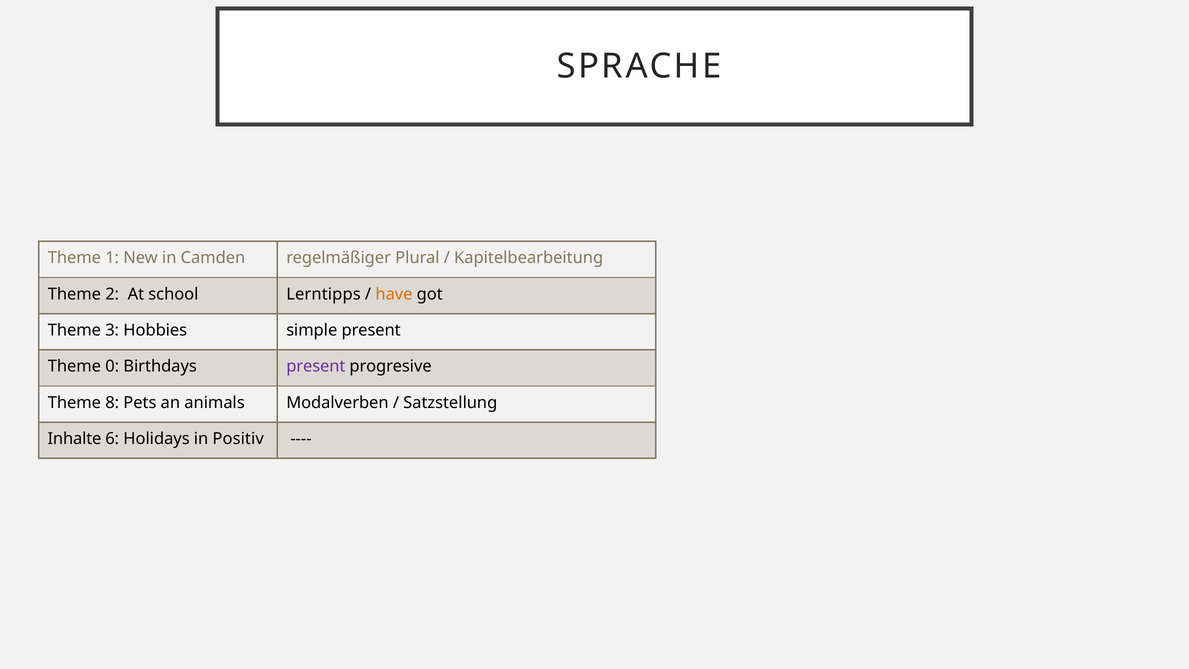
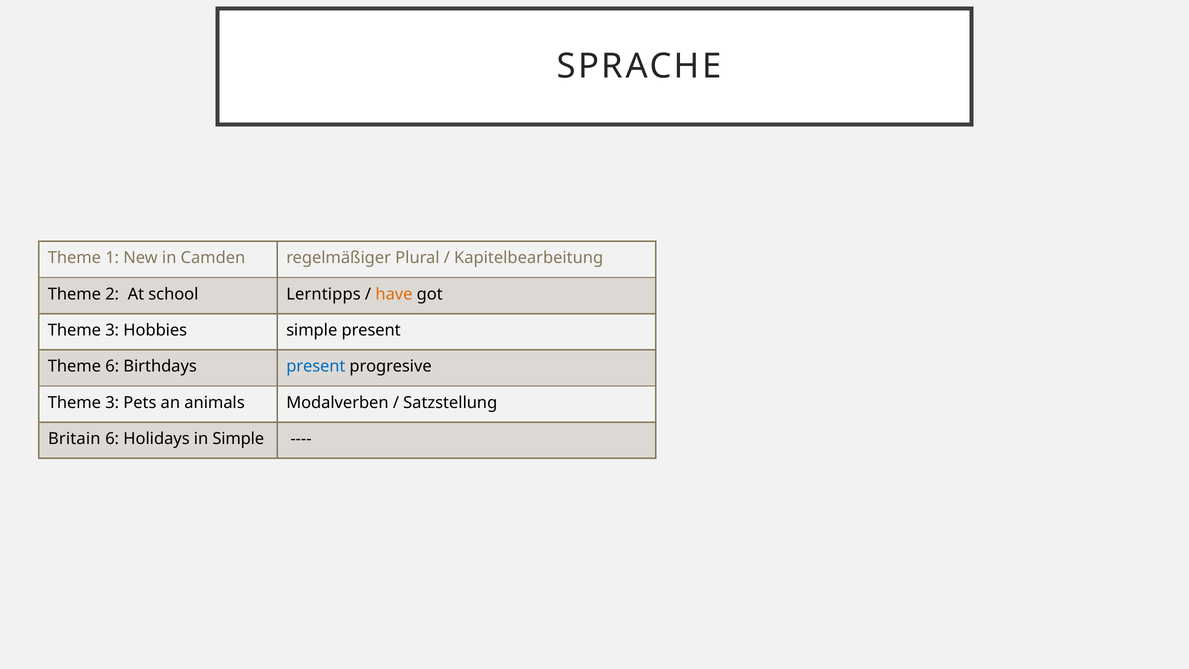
Theme 0: 0 -> 6 (112, 366)
present colour: purple -> blue (316, 366)
8: 8 -> 3 (112, 403)
Inhalte: Inhalte -> Britain (74, 439)
in Positiv: Positiv -> Simple (238, 439)
